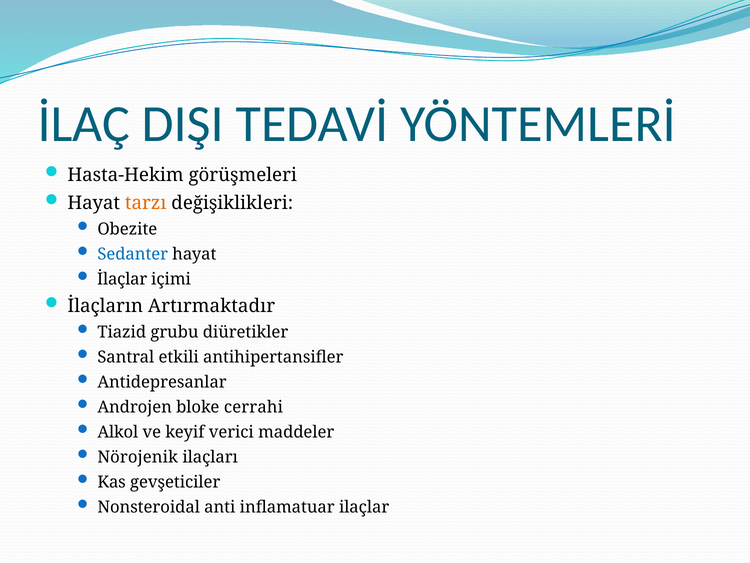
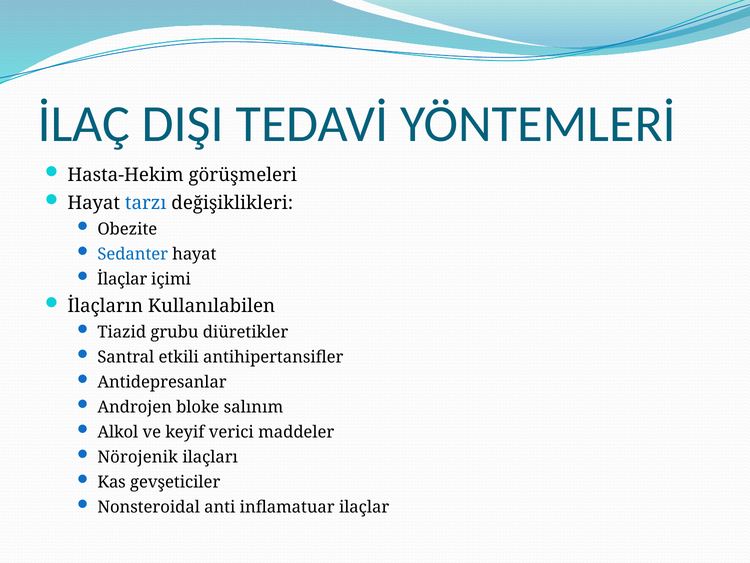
tarzı colour: orange -> blue (146, 203)
Artırmaktadır: Artırmaktadır -> Kullanılabilen (212, 306)
cerrahi: cerrahi -> salınım (254, 407)
